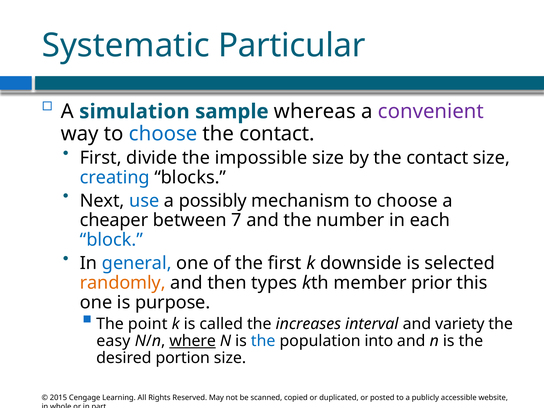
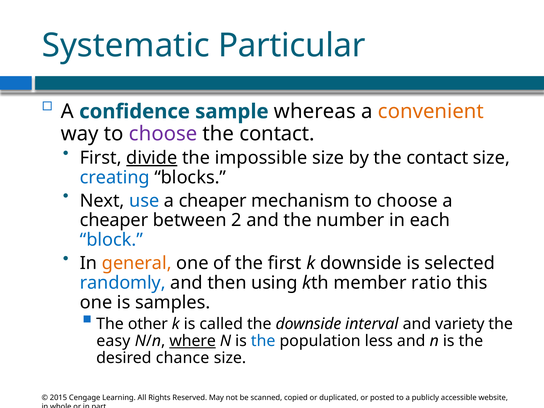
simulation: simulation -> confidence (135, 112)
convenient colour: purple -> orange (431, 112)
choose colour: blue -> purple (163, 134)
divide underline: none -> present (152, 158)
possibly: possibly -> cheaper (213, 201)
7: 7 -> 2 (237, 220)
general colour: blue -> orange (137, 263)
randomly colour: orange -> blue (123, 283)
types: types -> using (274, 283)
prior: prior -> ratio (432, 283)
purpose: purpose -> samples (173, 302)
point: point -> other (148, 324)
the increases: increases -> downside (308, 324)
into: into -> less (379, 341)
portion: portion -> chance (183, 358)
